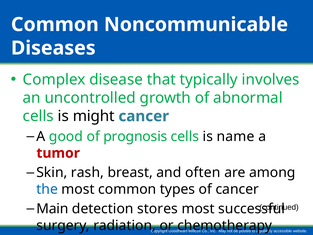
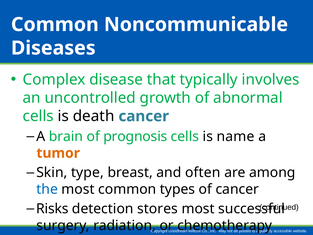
might: might -> death (94, 116)
good: good -> brain (66, 136)
tumor colour: red -> orange (58, 153)
rash: rash -> type (87, 172)
Main: Main -> Risks (52, 209)
